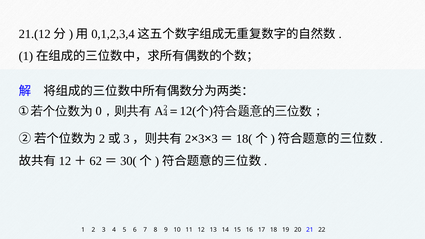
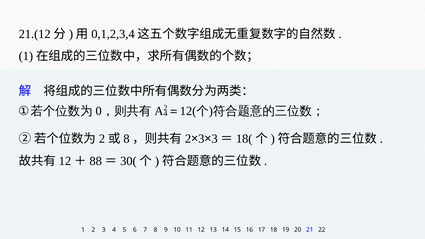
3: 3 -> 8 (126, 139)
62: 62 -> 88 (96, 161)
